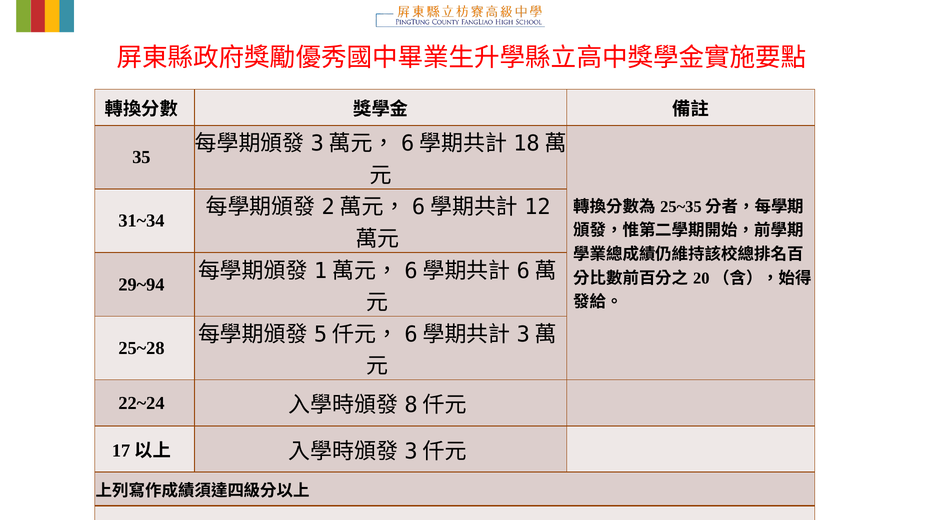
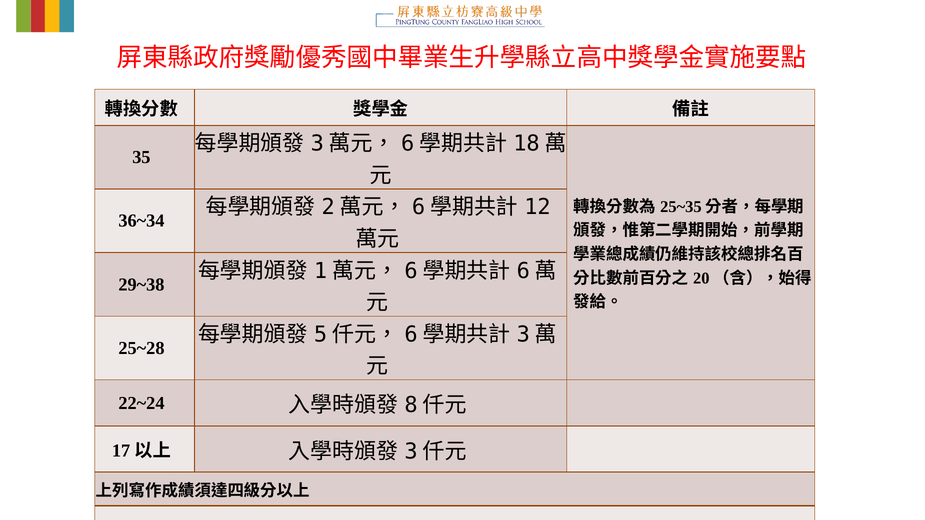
31~34: 31~34 -> 36~34 (141, 221)
29~94: 29~94 -> 29~38 (141, 285)
